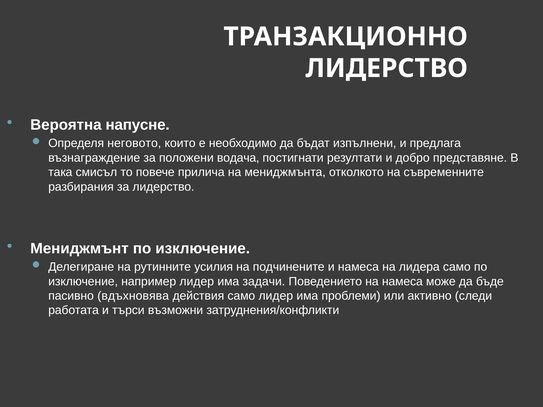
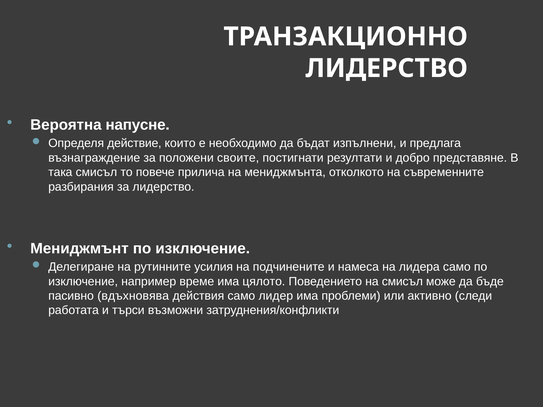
неговото: неговото -> действие (134, 143)
водача: водача -> своите (238, 158)
например лидер: лидер -> време (197, 282)
задачи: задачи -> цялото (264, 282)
на намеса: намеса -> смисъл (402, 282)
